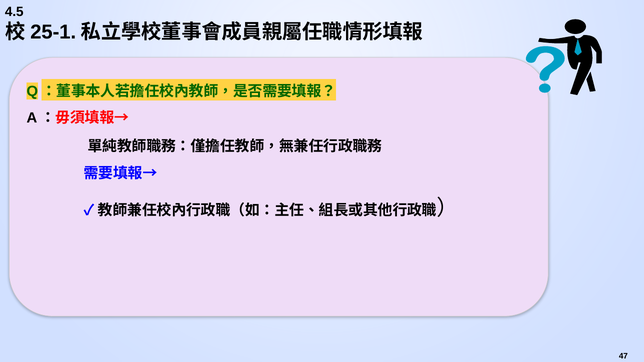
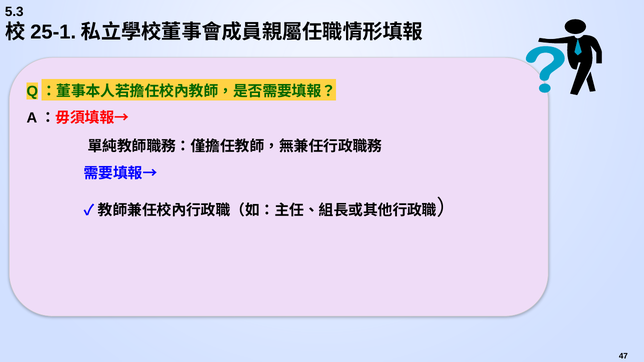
4.5: 4.5 -> 5.3 (14, 12)
